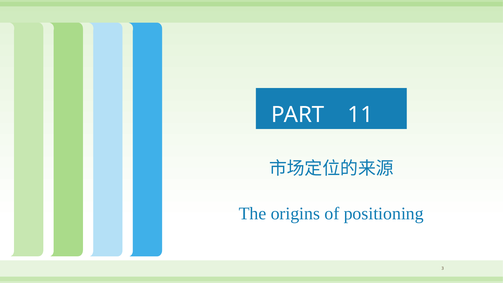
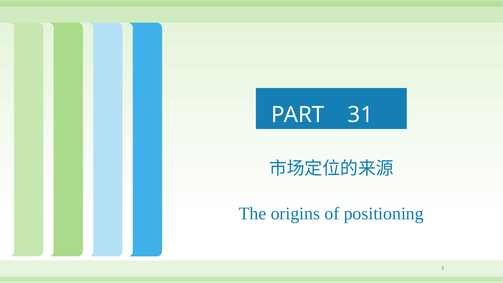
11: 11 -> 31 (360, 115)
